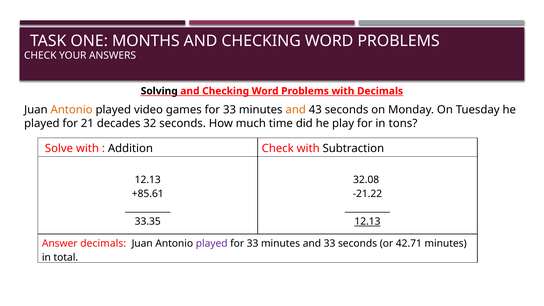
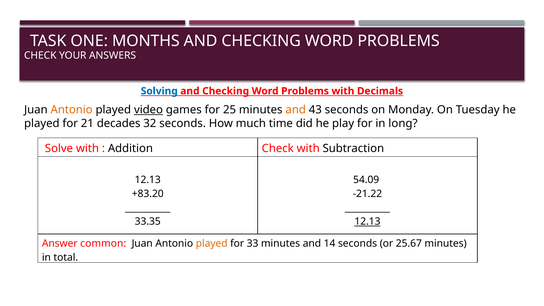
Solving colour: black -> blue (159, 91)
video underline: none -> present (148, 110)
games for 33: 33 -> 25 (230, 110)
tons: tons -> long (403, 123)
32.08: 32.08 -> 54.09 (366, 180)
+85.61: +85.61 -> +83.20 (148, 194)
Answer decimals: decimals -> common (103, 244)
played colour: purple -> orange (212, 244)
and 33: 33 -> 14 (330, 244)
42.71: 42.71 -> 25.67 (409, 244)
